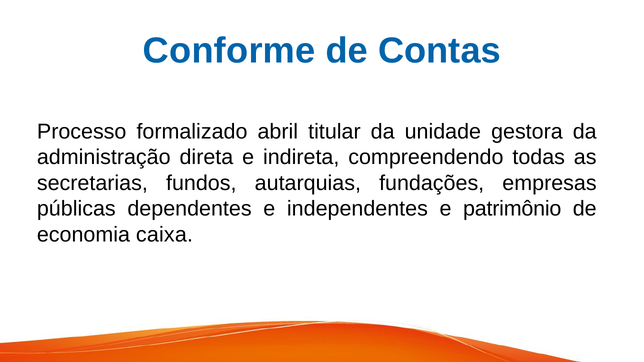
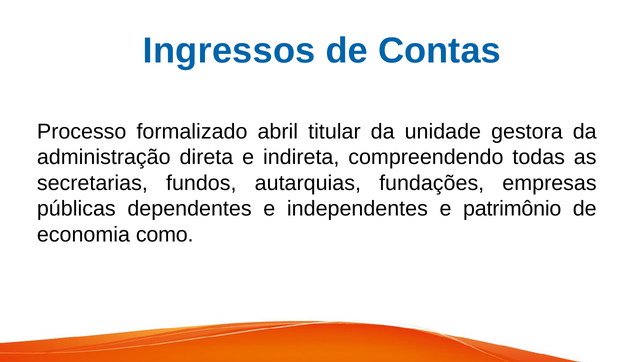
Conforme: Conforme -> Ingressos (229, 51)
caixa: caixa -> como (165, 235)
